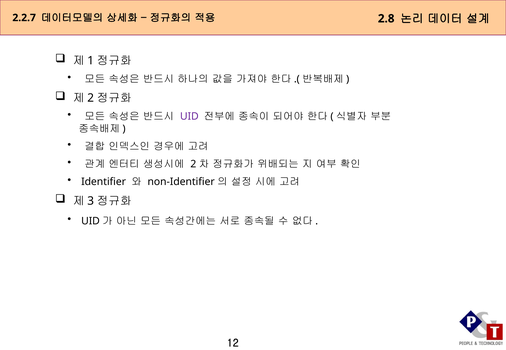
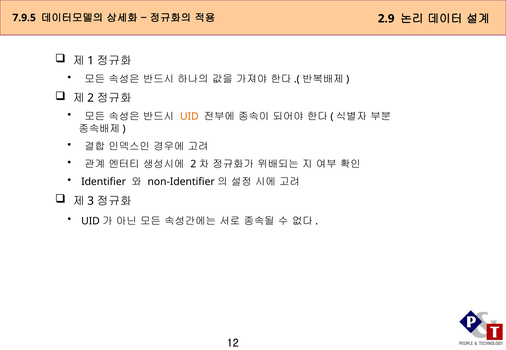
2.2.7: 2.2.7 -> 7.9.5 (24, 18)
2.8: 2.8 -> 2.9 (386, 19)
UID colour: purple -> orange (189, 117)
